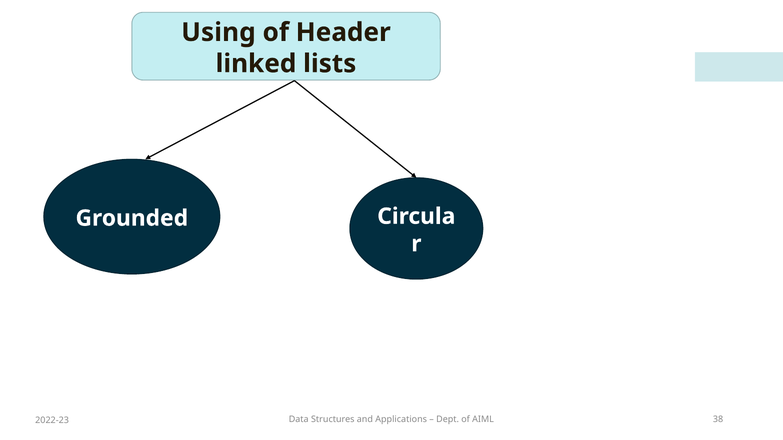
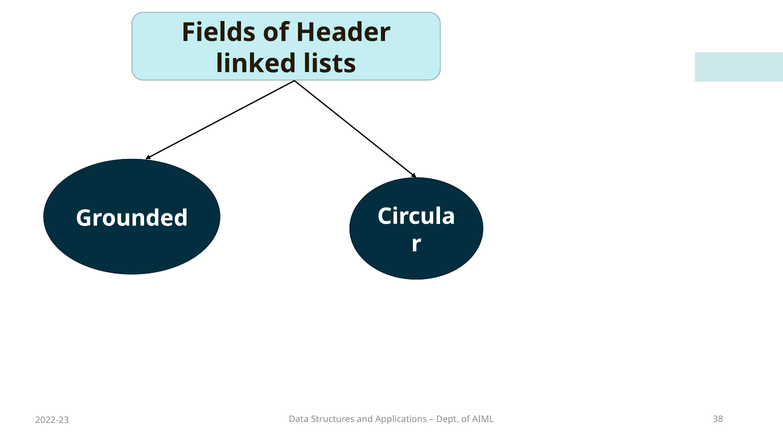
Using: Using -> Fields (219, 32)
